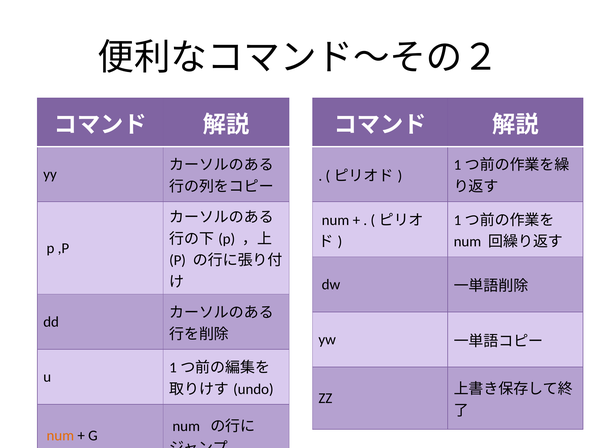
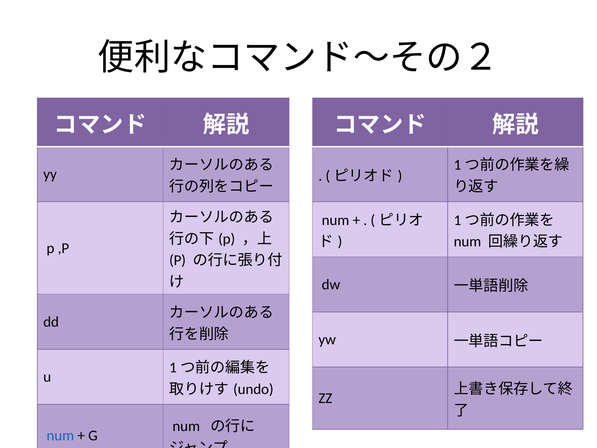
num colour: orange -> blue (60, 435)
